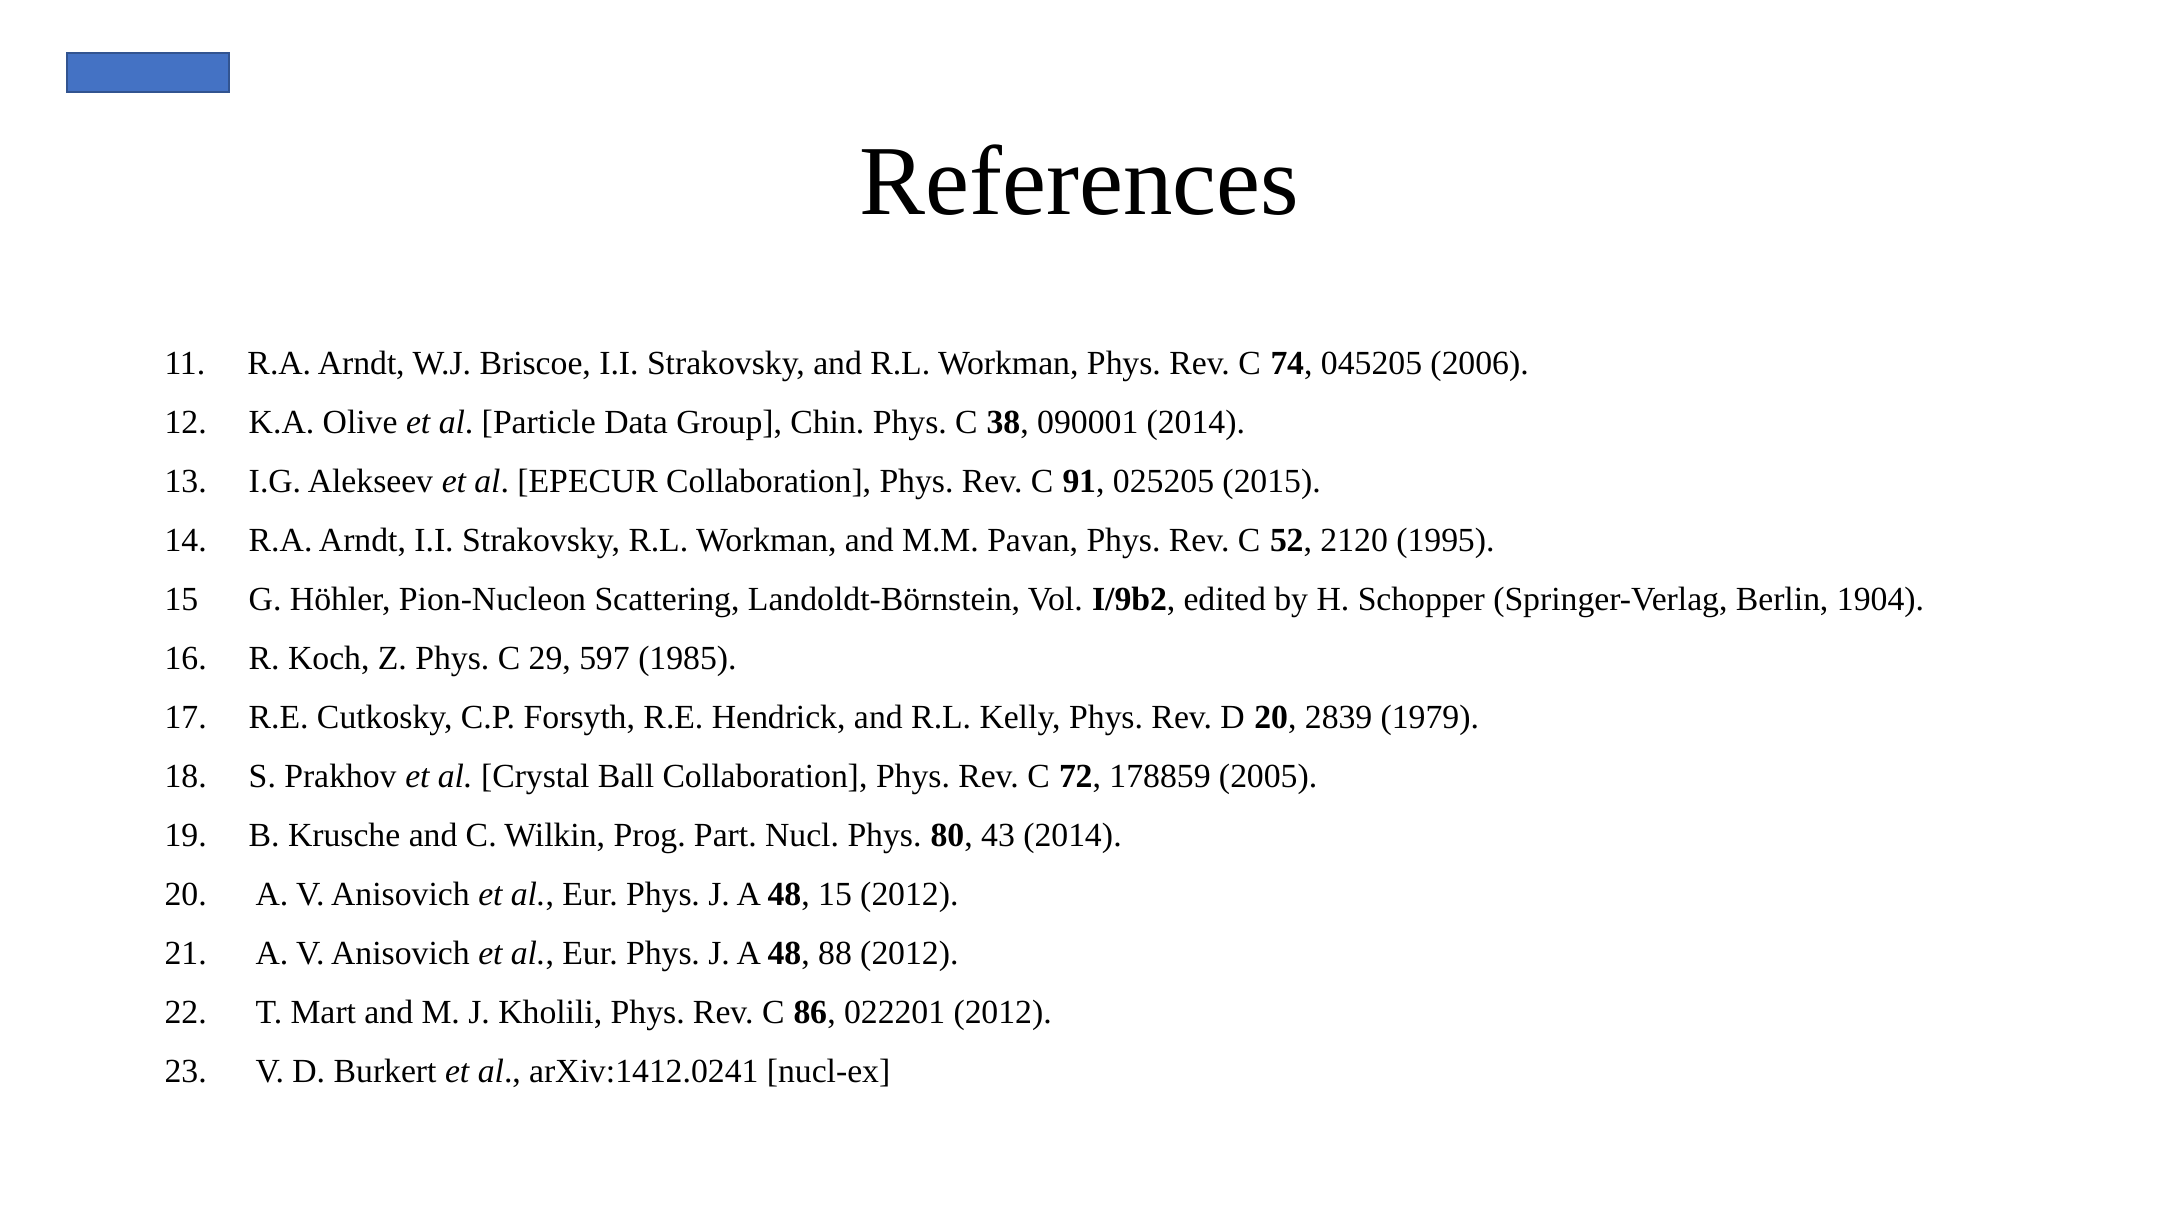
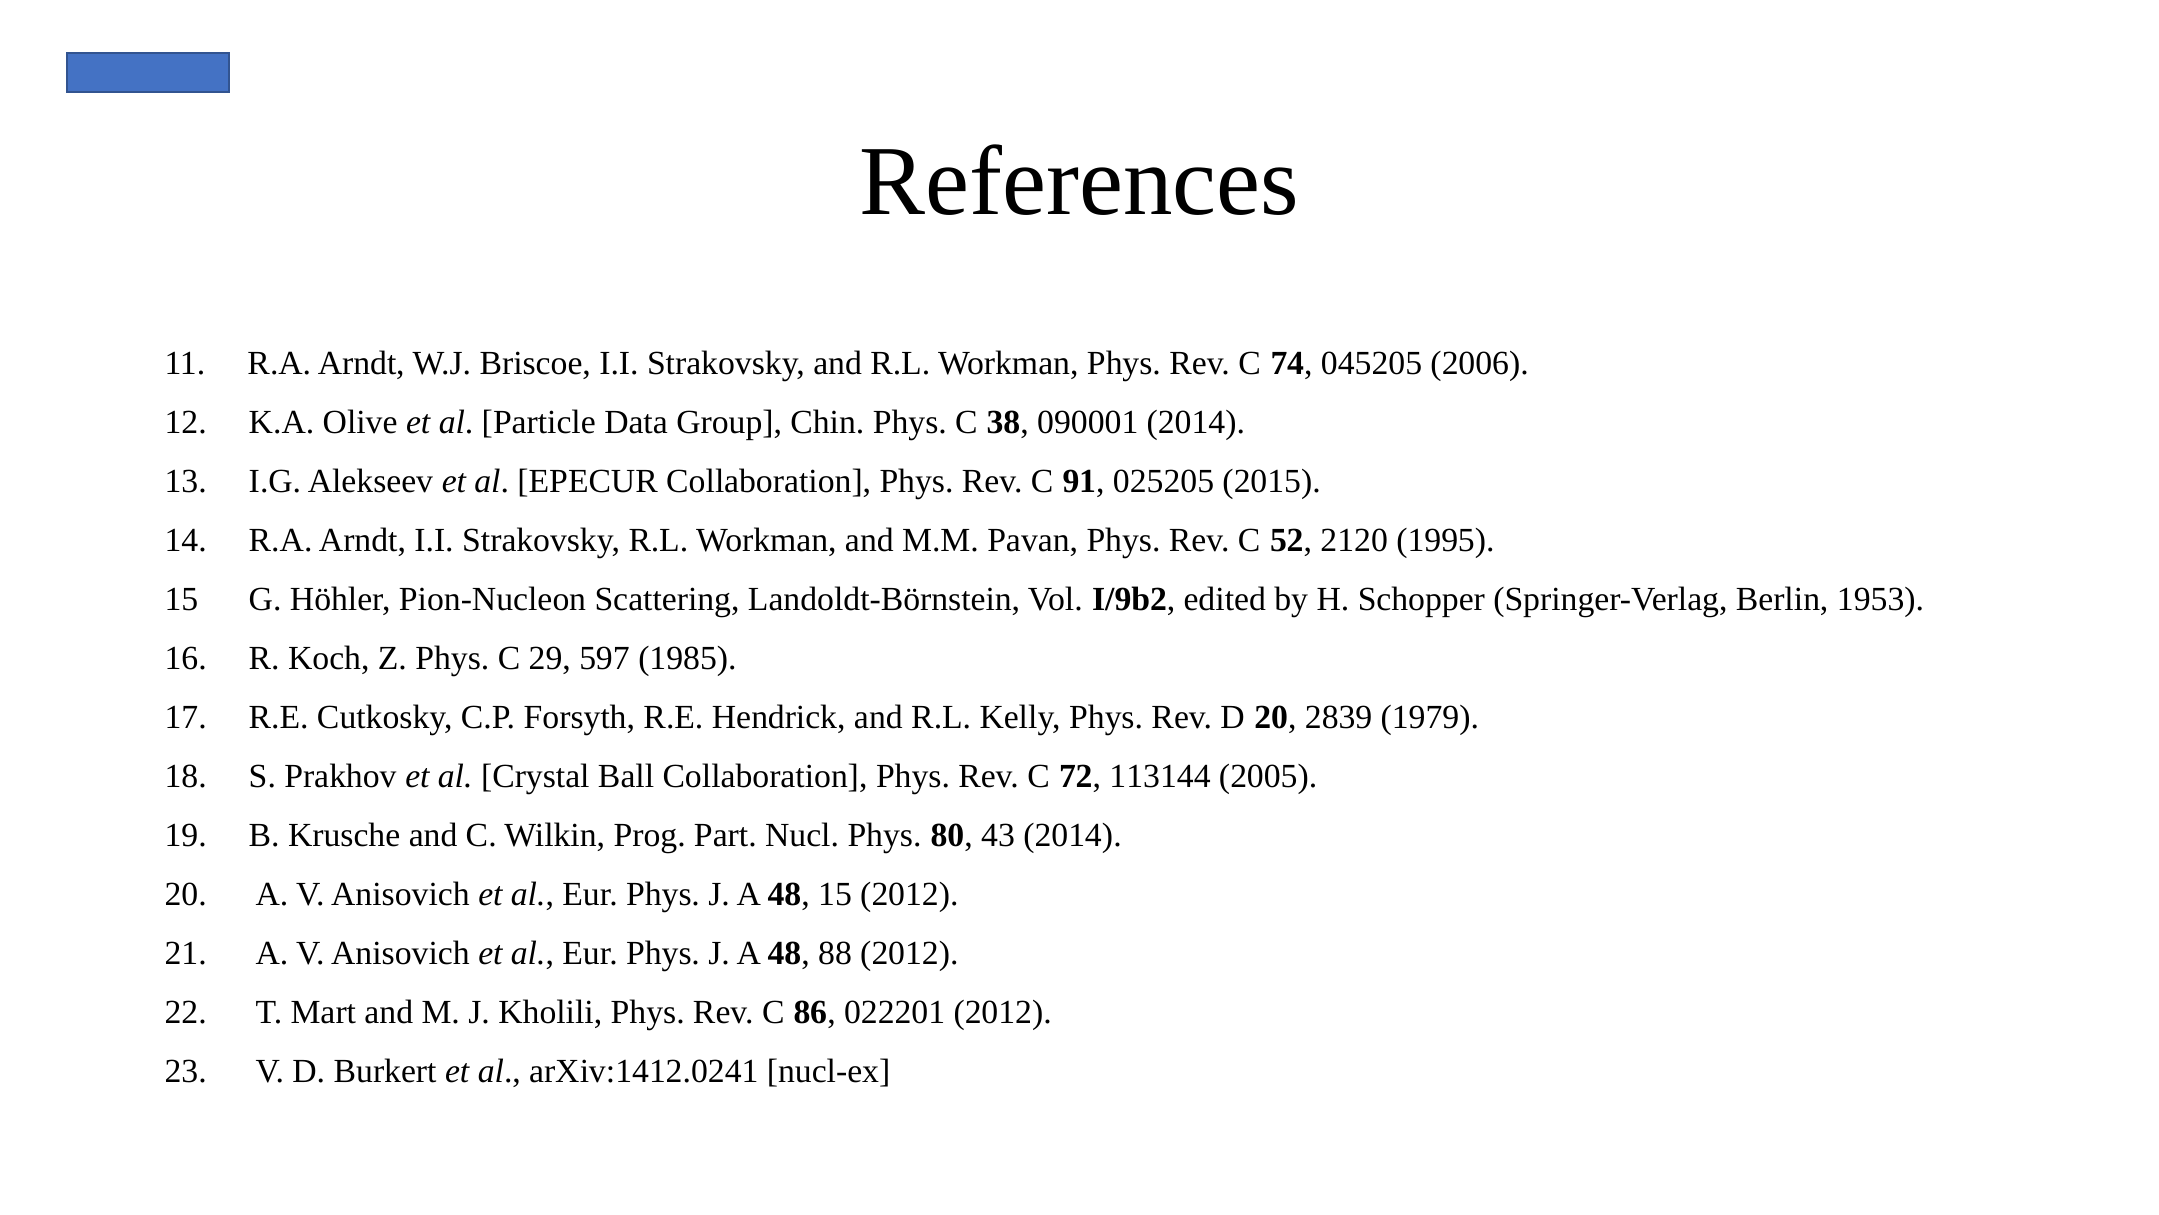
1904: 1904 -> 1953 (1881, 599)
178859: 178859 -> 113144 (1160, 776)
